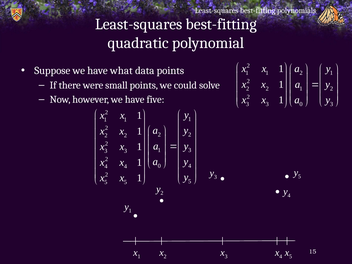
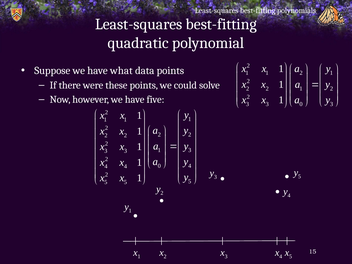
small: small -> these (116, 85)
